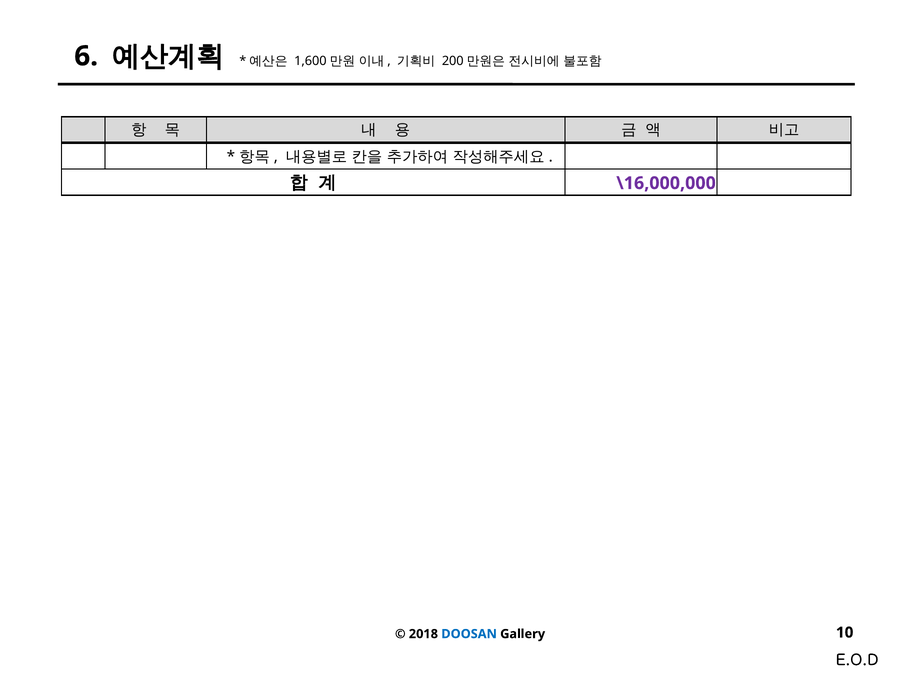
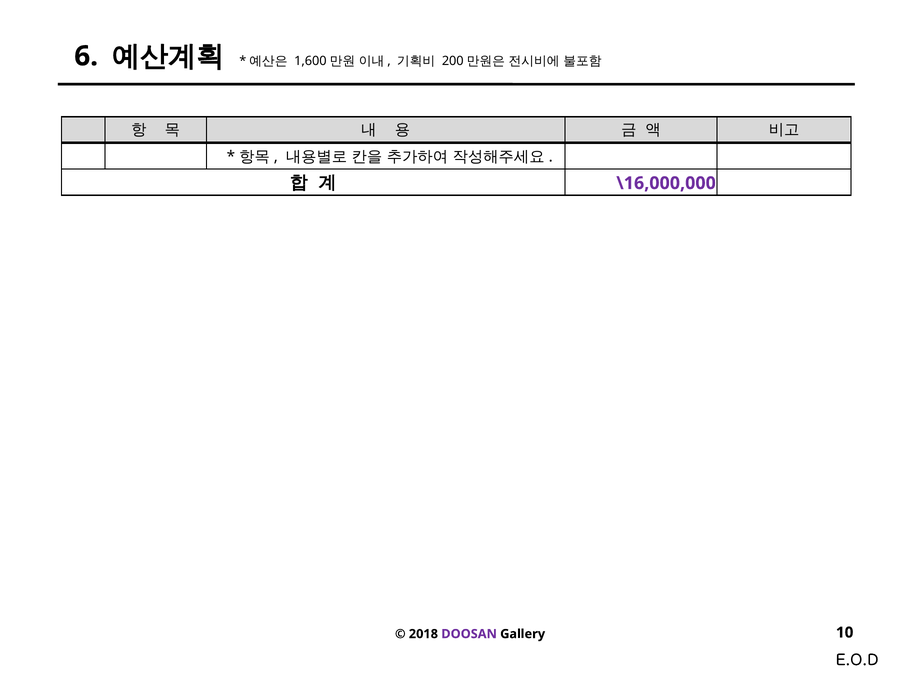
DOOSAN colour: blue -> purple (469, 634)
